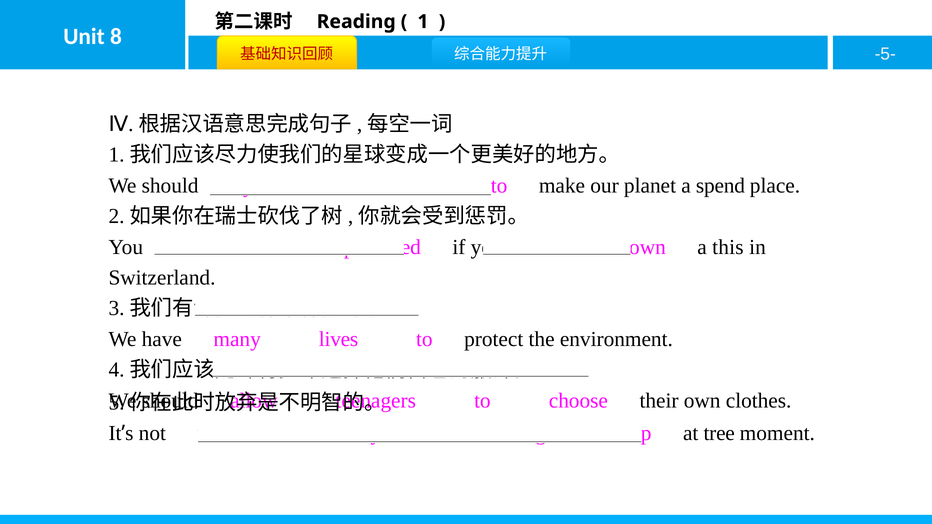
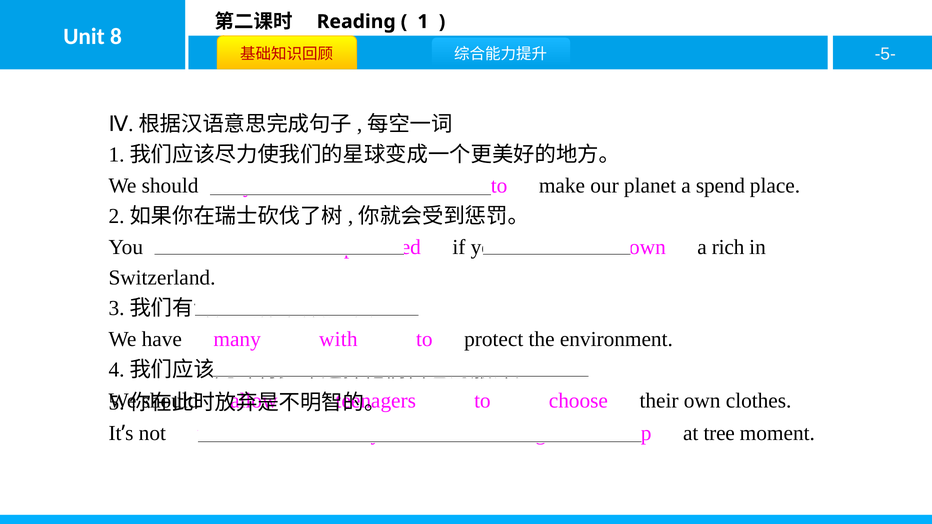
this: this -> rich (728, 247)
lives: lives -> with (338, 339)
